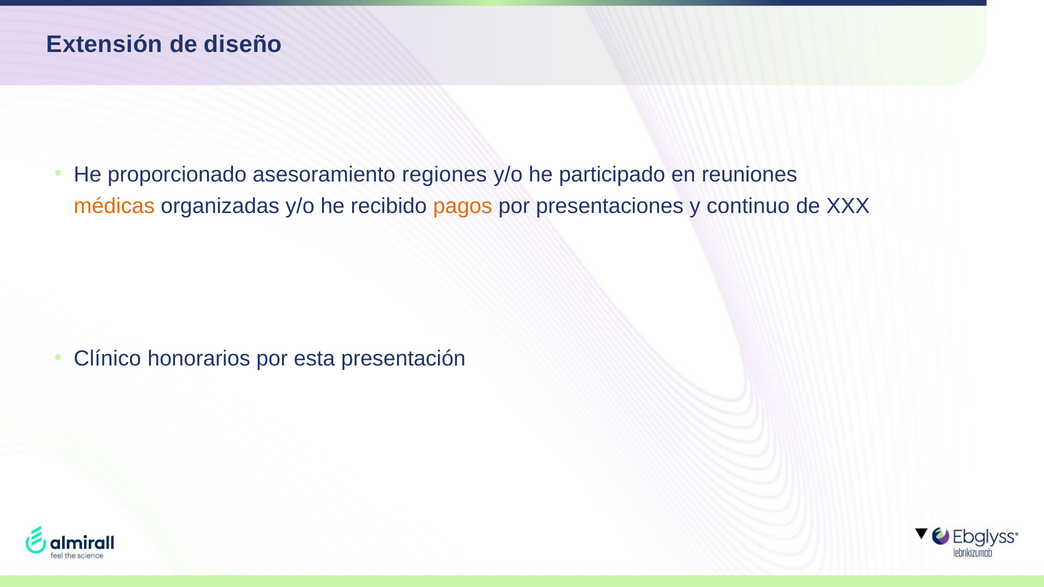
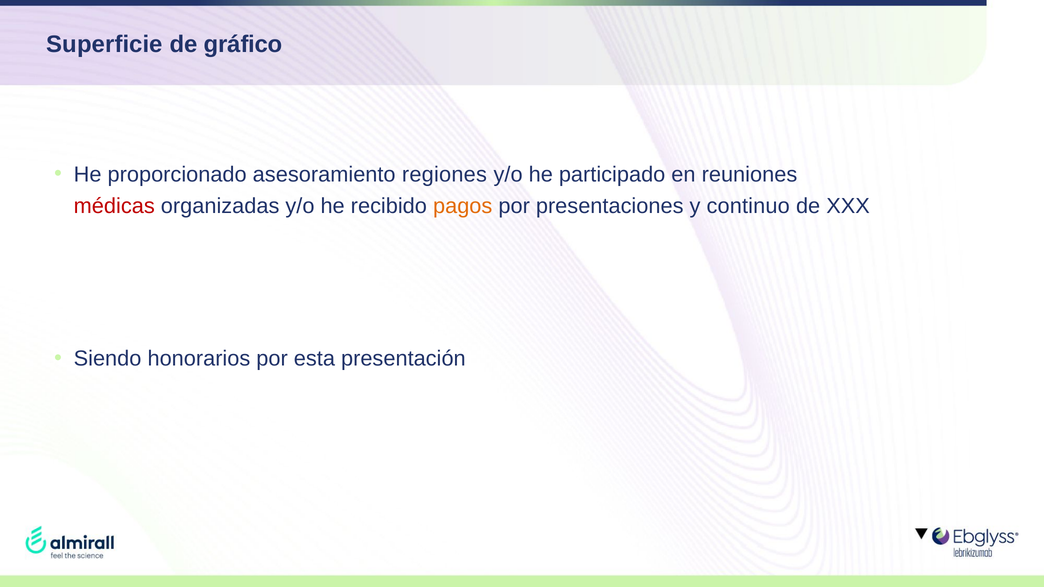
Extensión: Extensión -> Superficie (105, 44)
diseño: diseño -> gráfico (243, 44)
médicas colour: orange -> red (114, 206)
Clínico: Clínico -> Siendo (108, 359)
